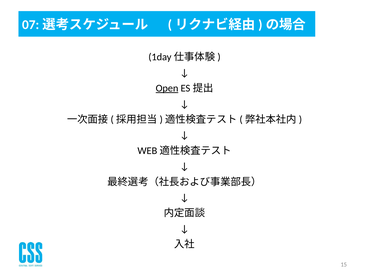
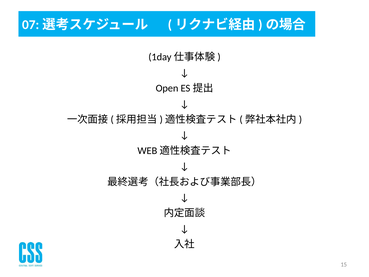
Open underline: present -> none (167, 88)
